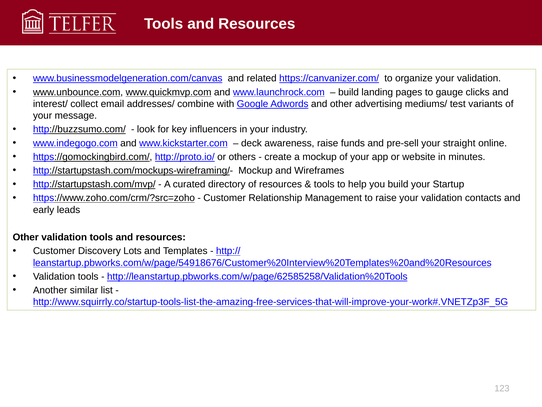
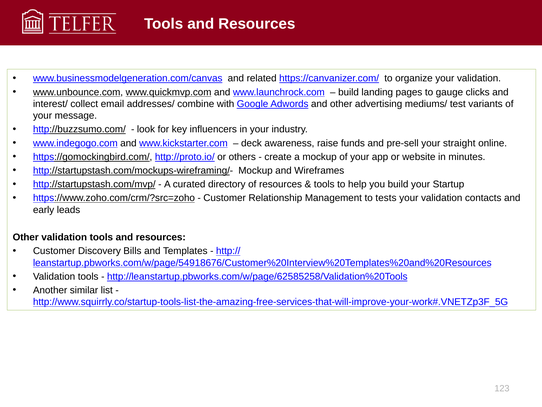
to raise: raise -> tests (386, 198)
Lots: Lots -> Bills (132, 251)
